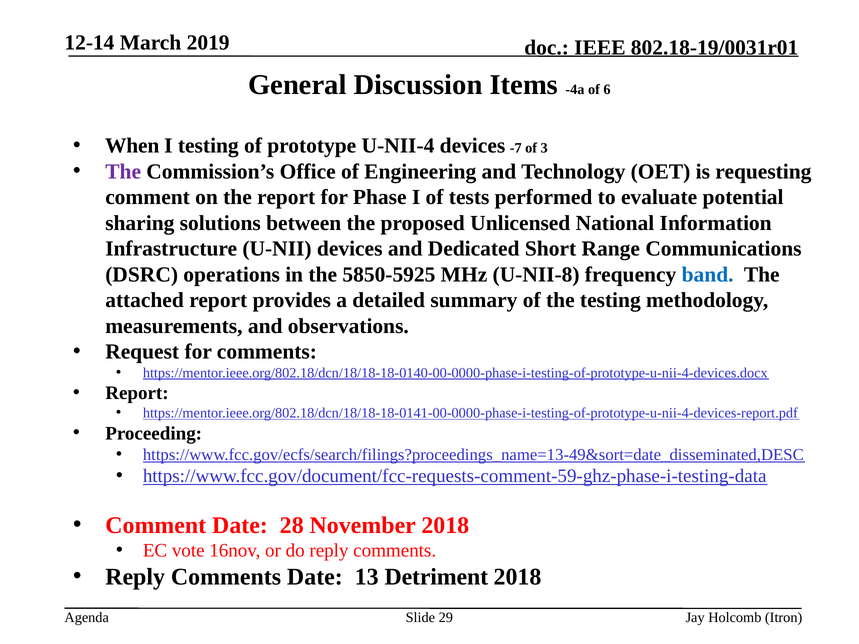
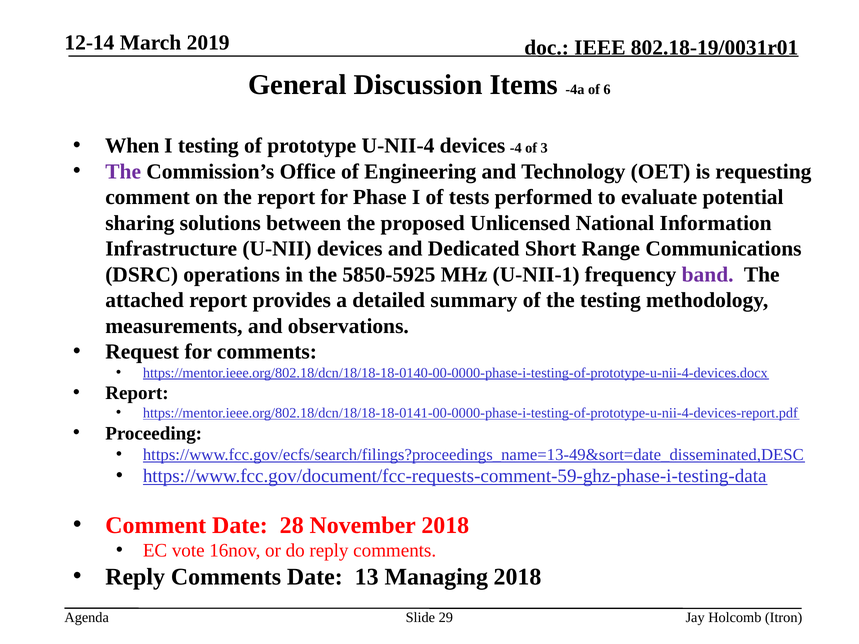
-7: -7 -> -4 (516, 148)
U-NII-8: U-NII-8 -> U-NII-1 (536, 275)
band colour: blue -> purple (708, 275)
Detriment: Detriment -> Managing (436, 577)
